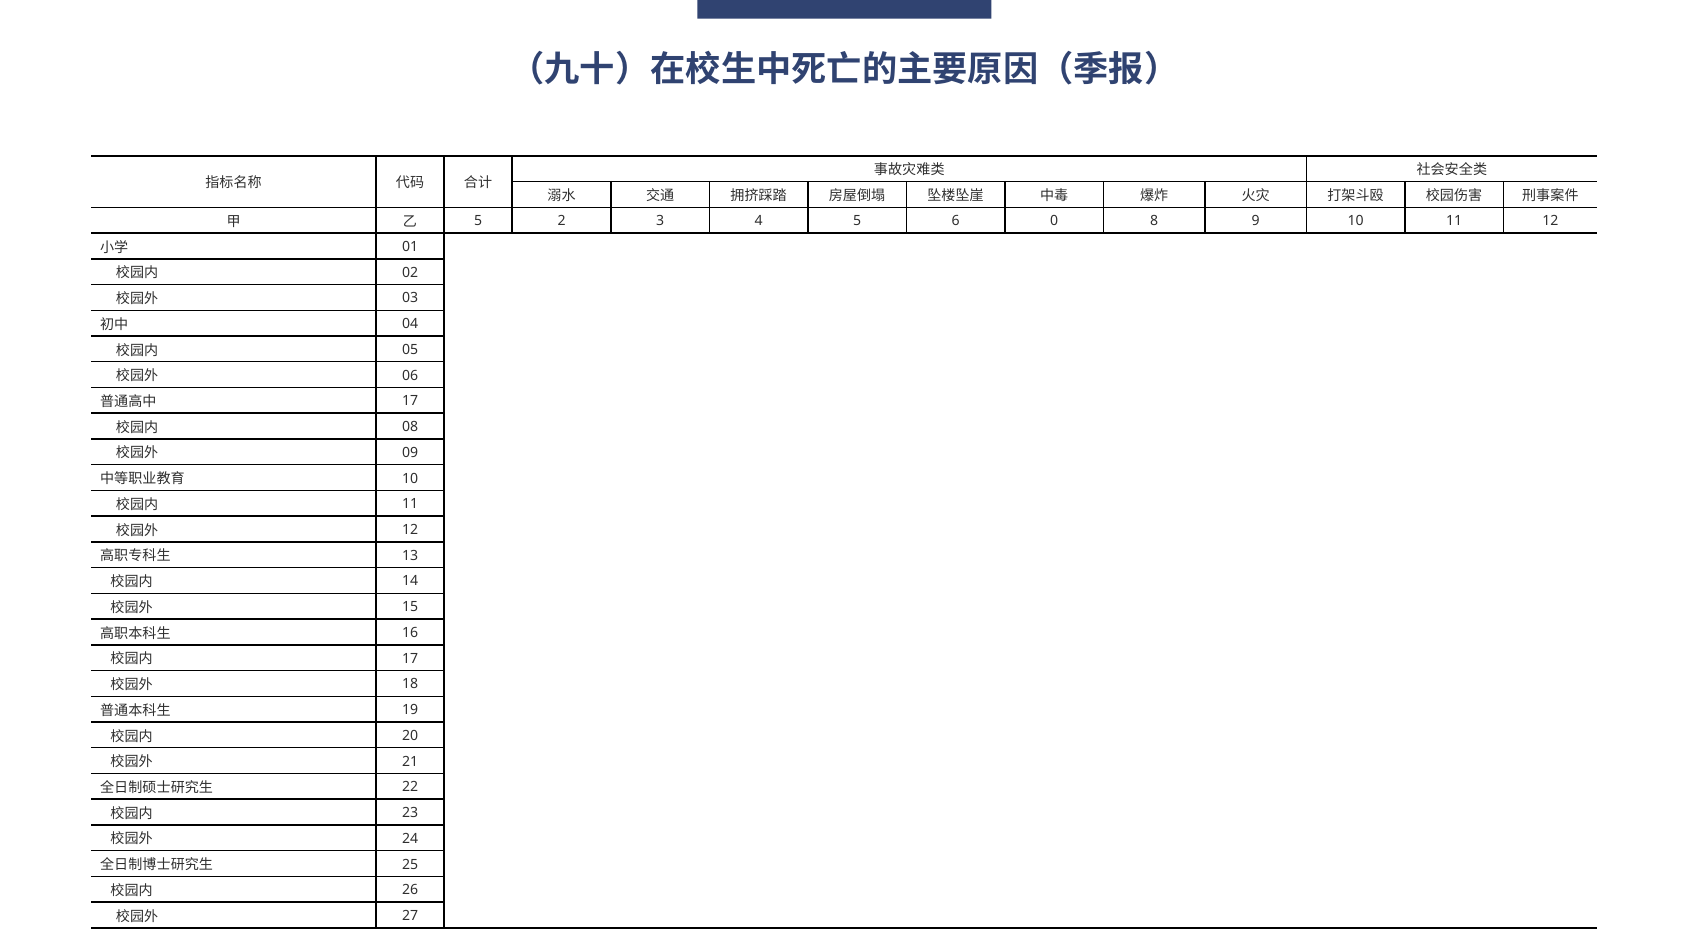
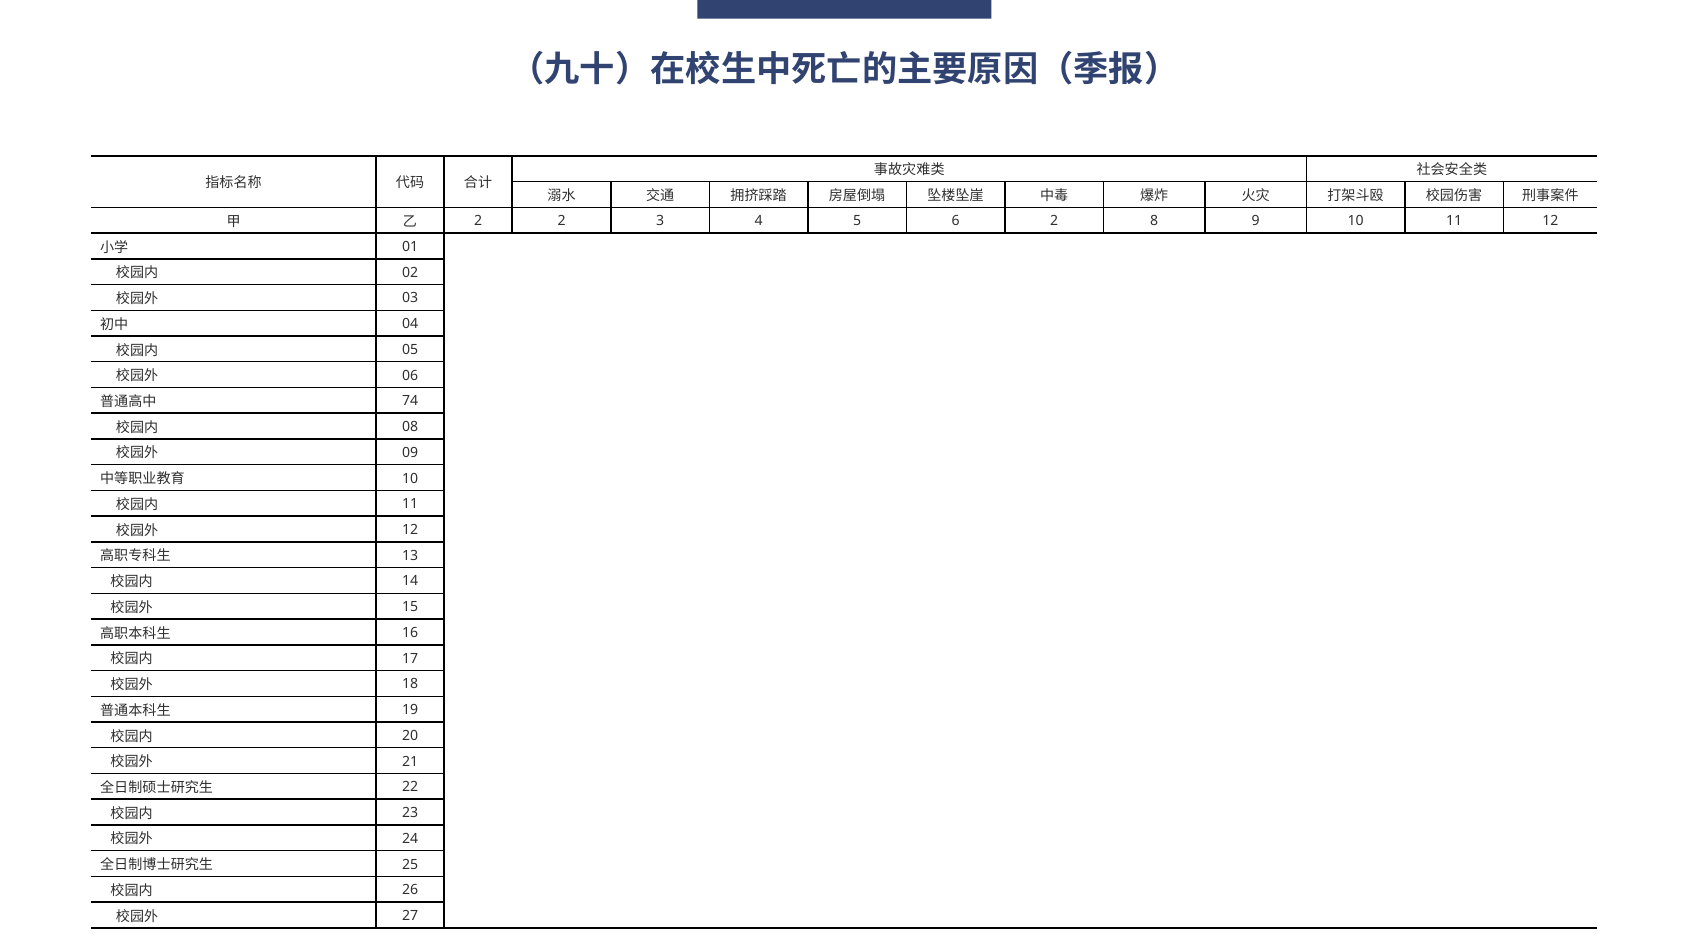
5: 5 -> 2 (478, 221)
6 0: 0 -> 2 (1054, 221)
17: 17 -> 74 (410, 401)
